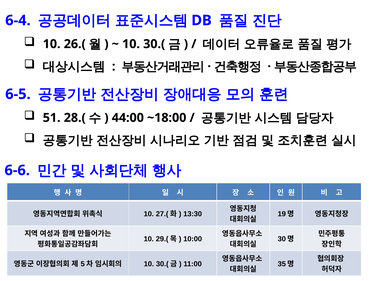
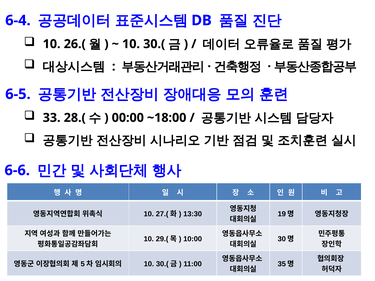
51: 51 -> 33 (52, 118)
44:00: 44:00 -> 00:00 (128, 118)
